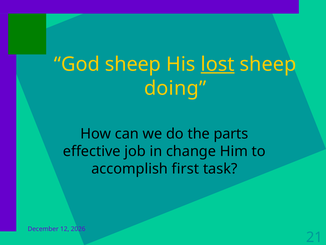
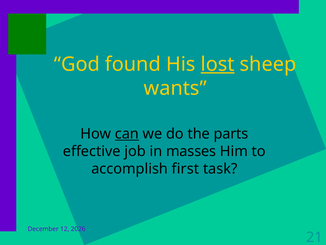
God sheep: sheep -> found (133, 64)
doing: doing -> wants (175, 88)
can underline: none -> present (127, 134)
change: change -> masses (191, 151)
